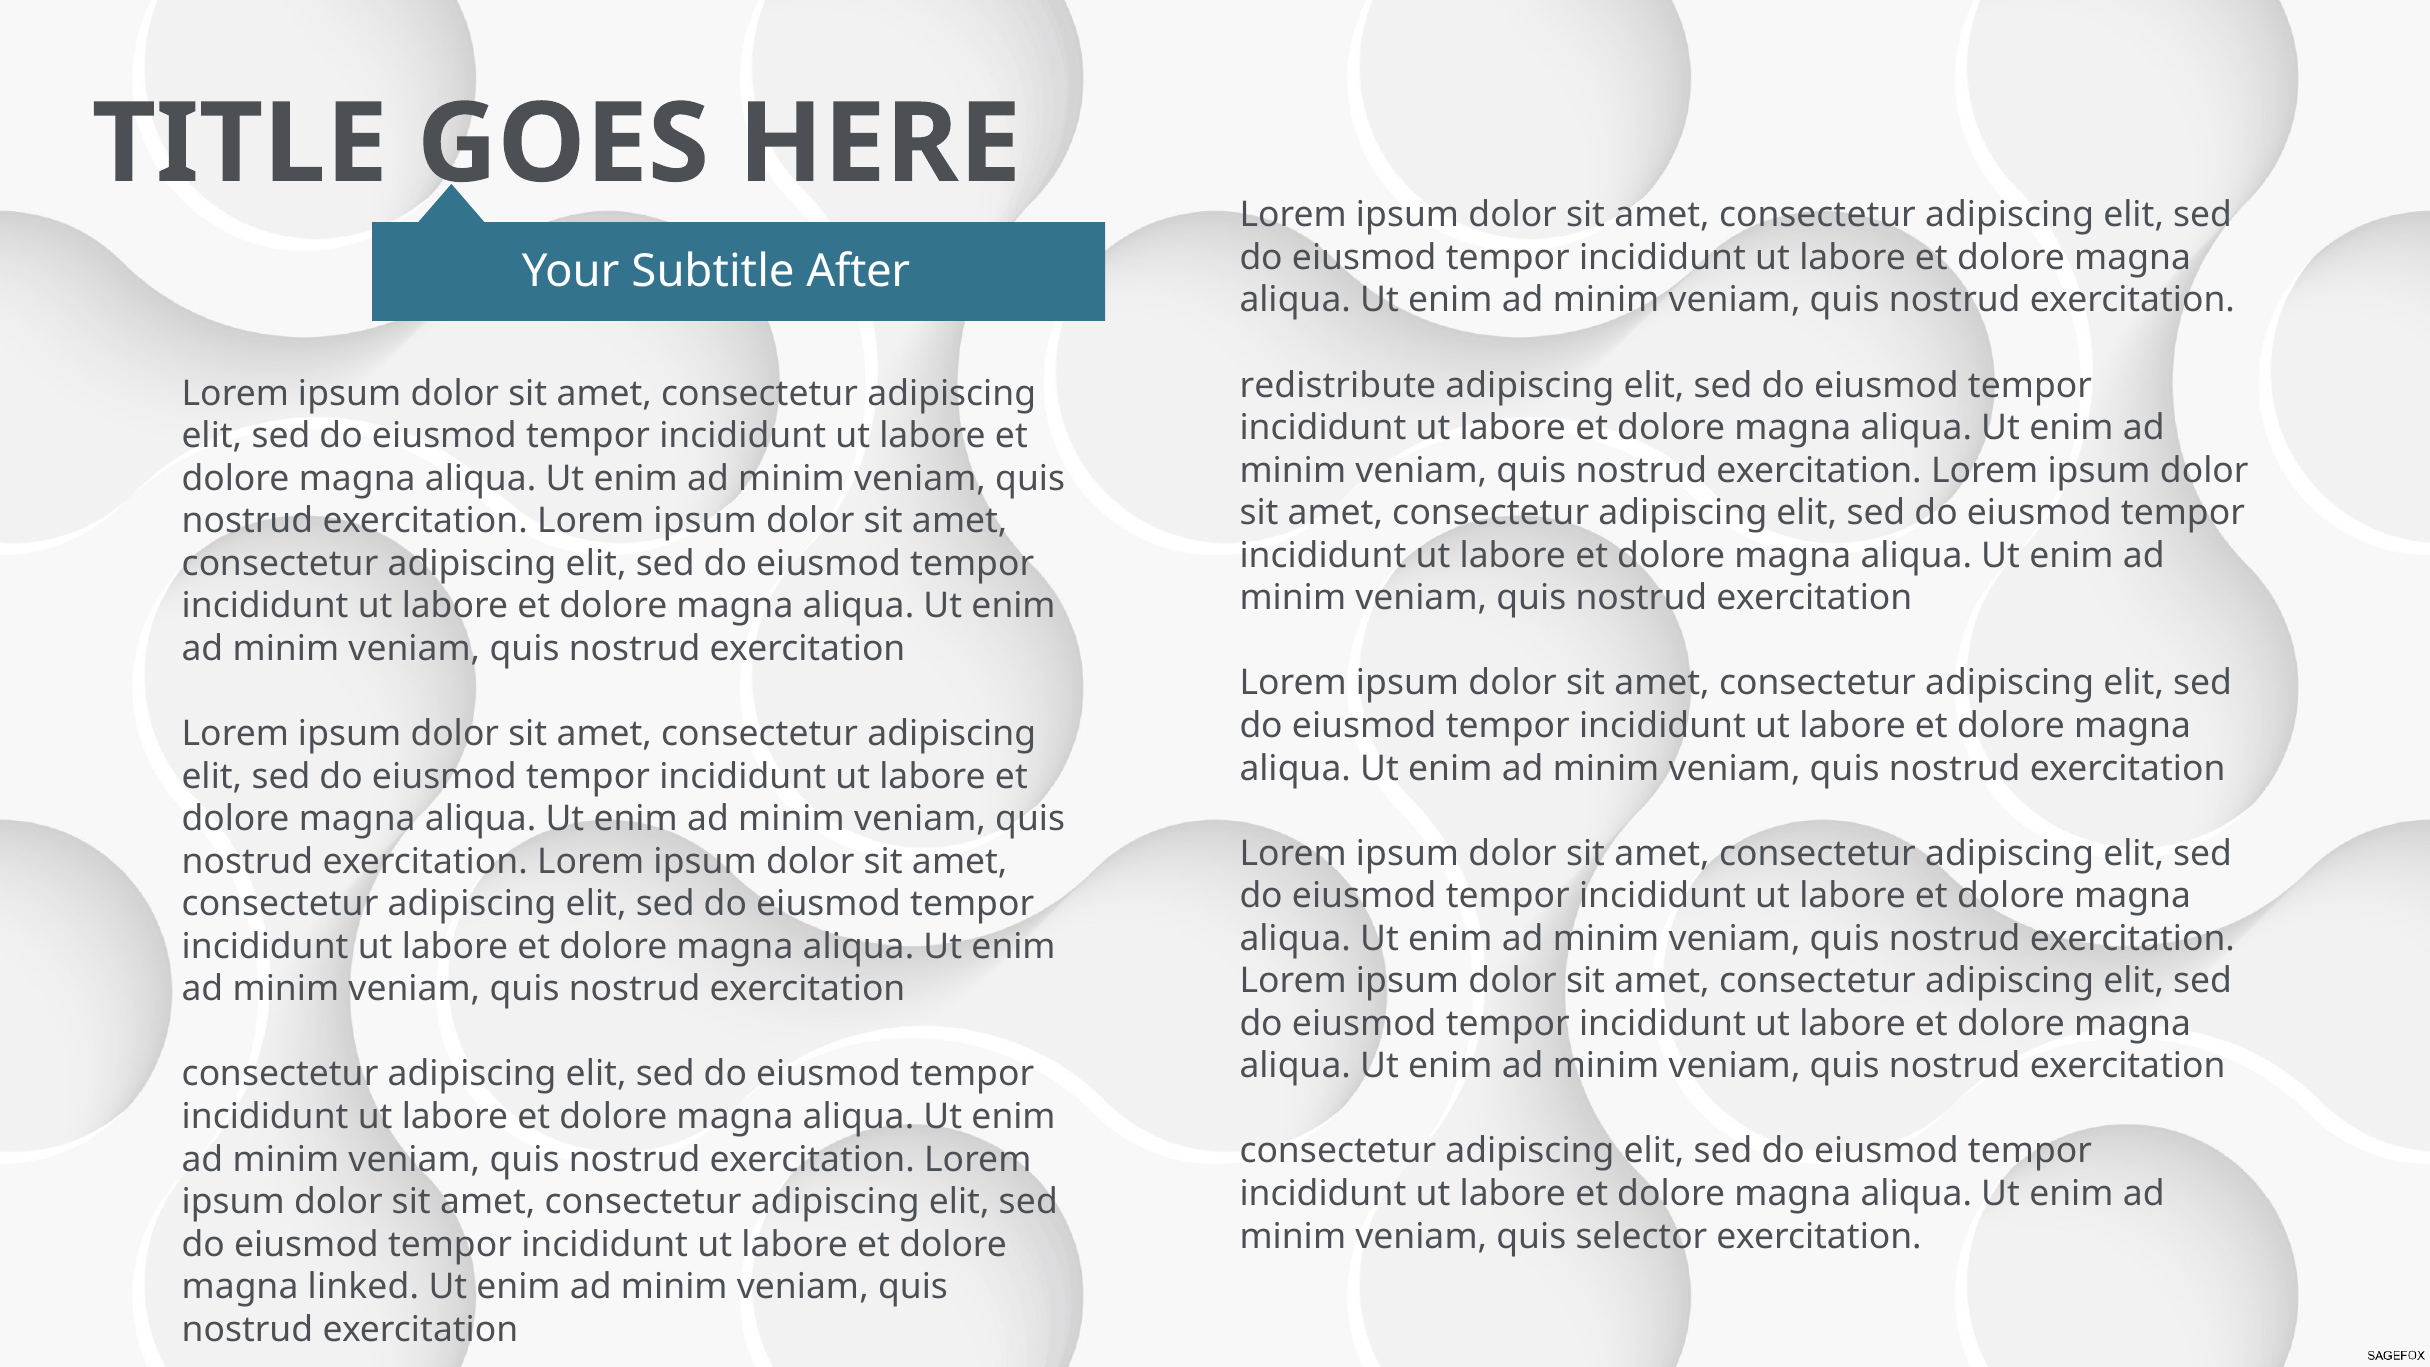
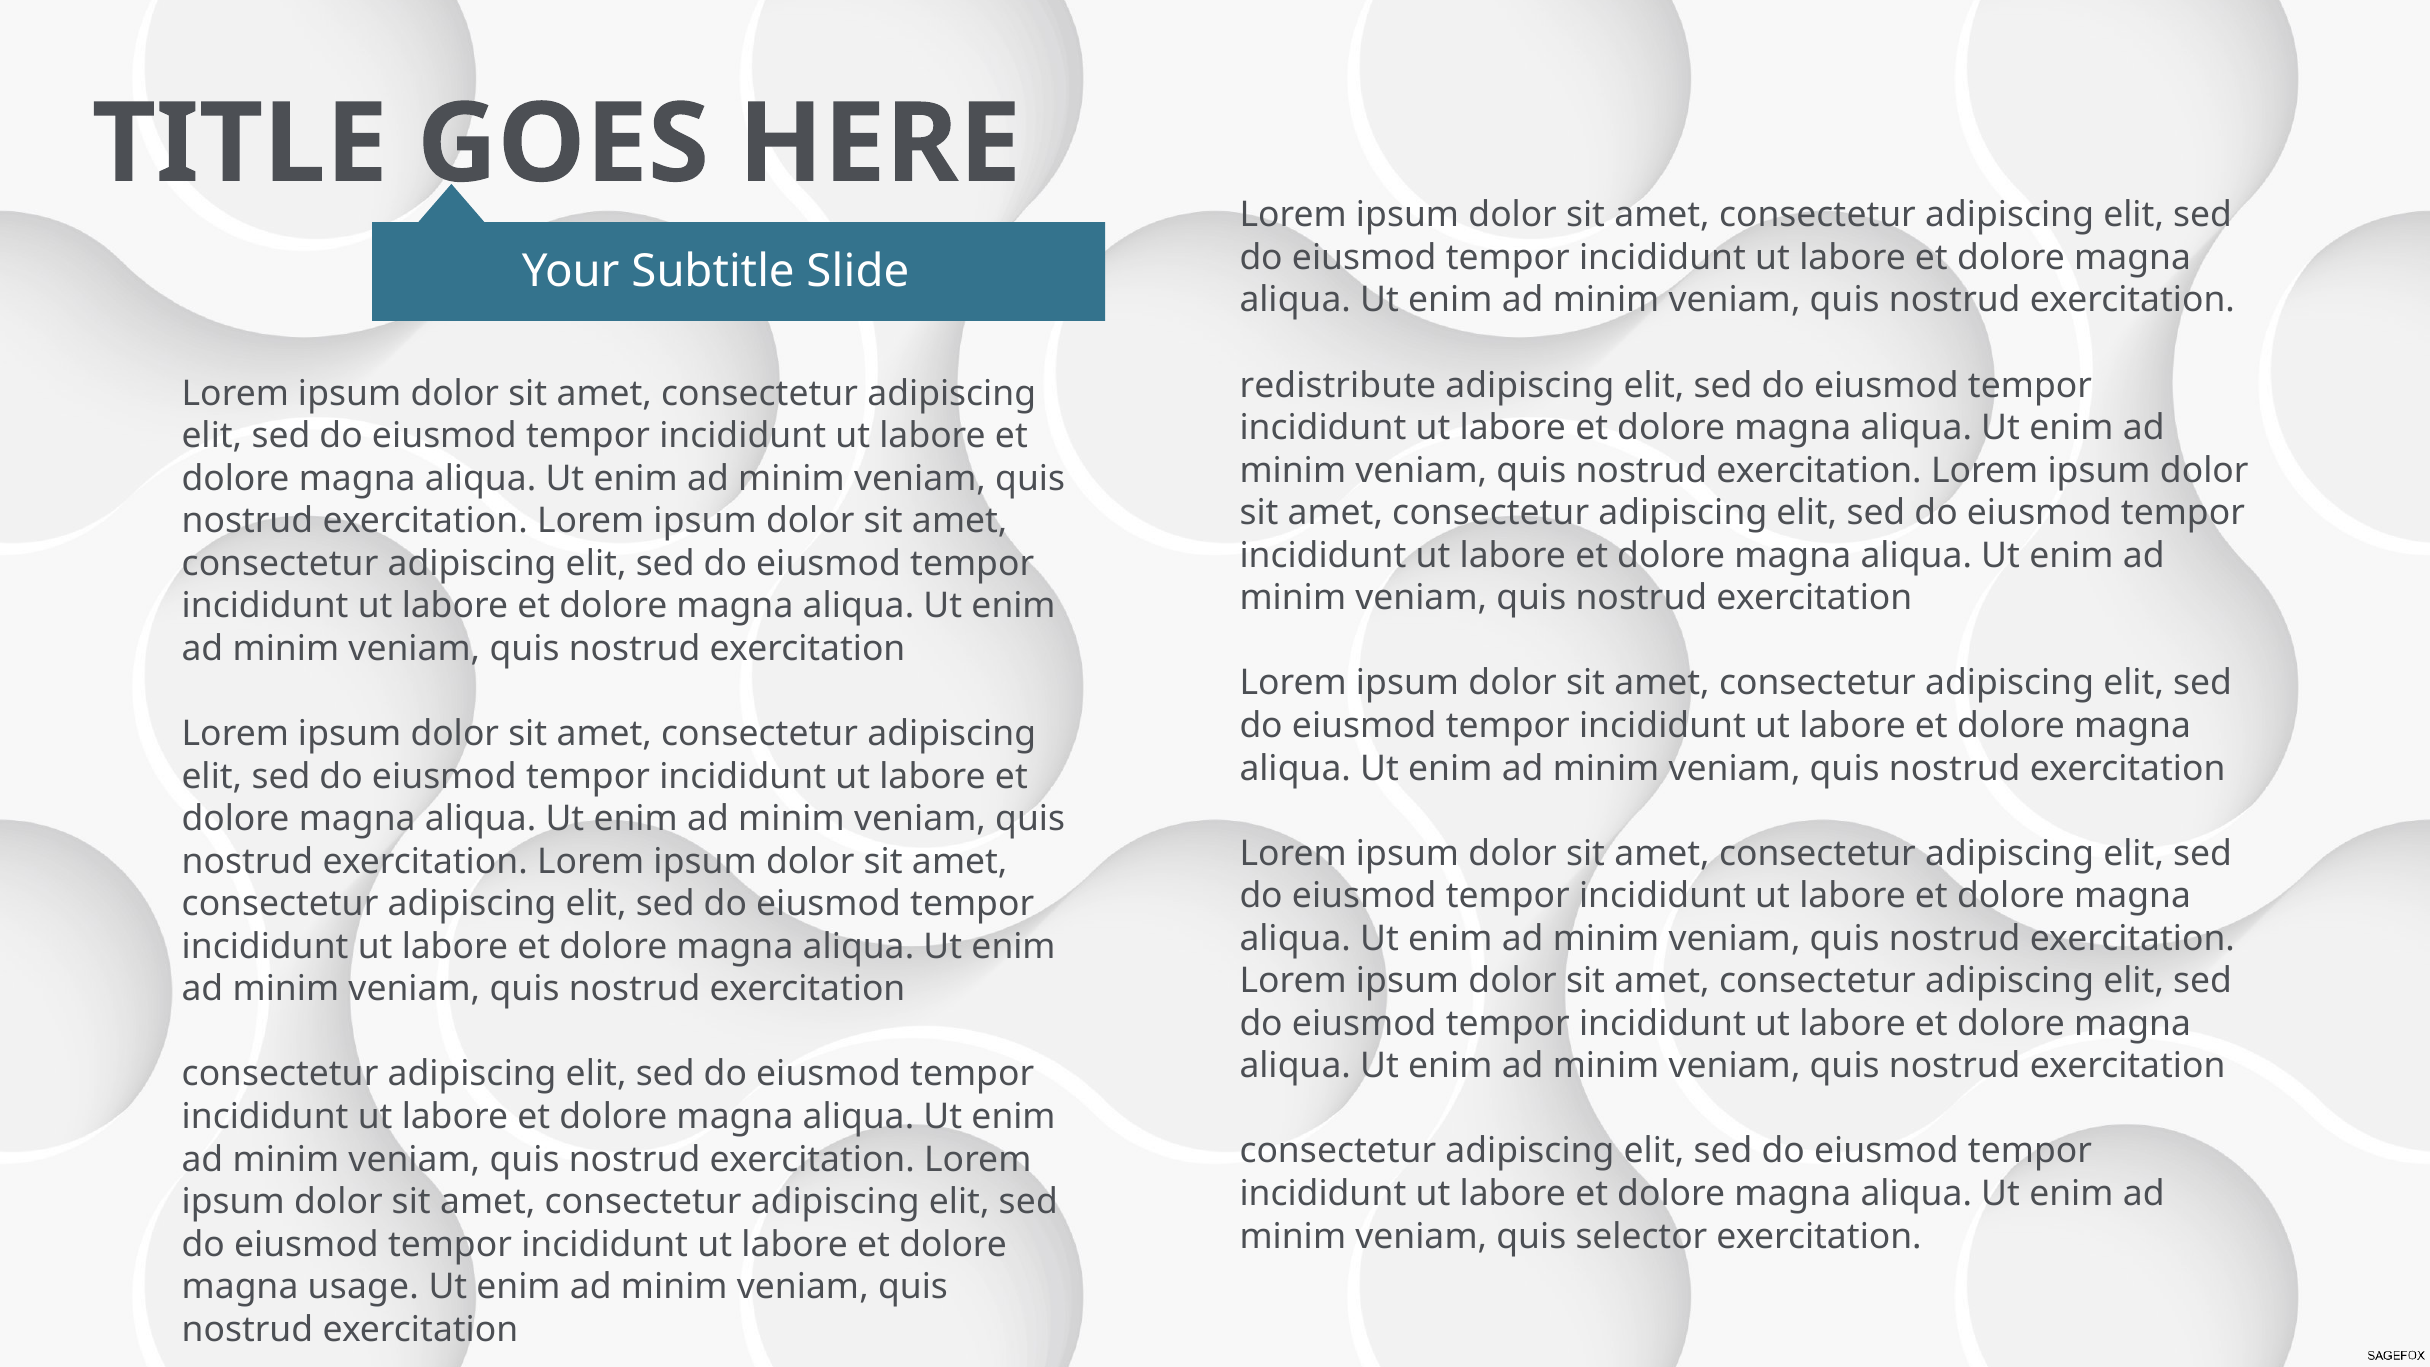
After: After -> Slide (858, 272)
linked: linked -> usage (363, 1287)
